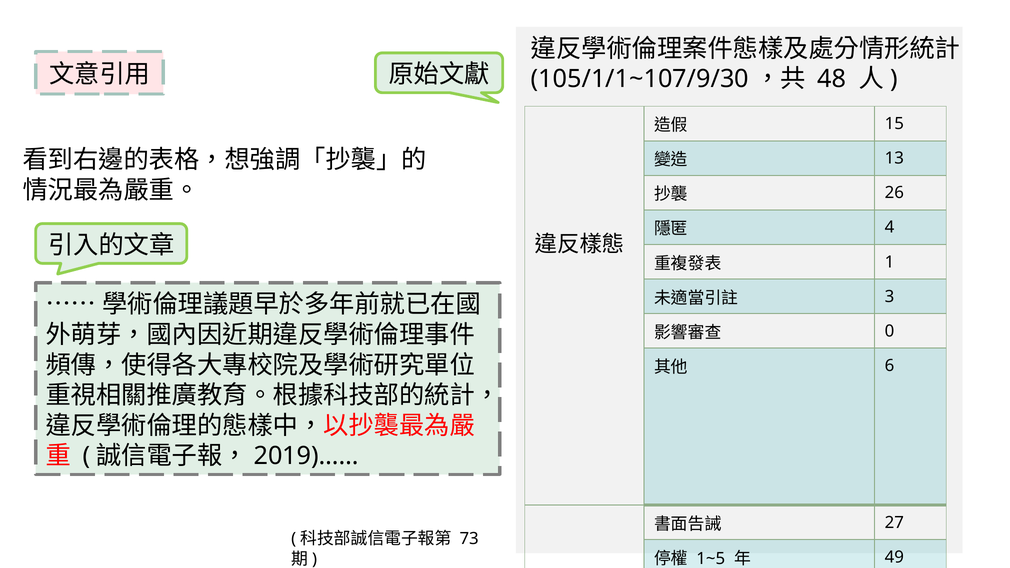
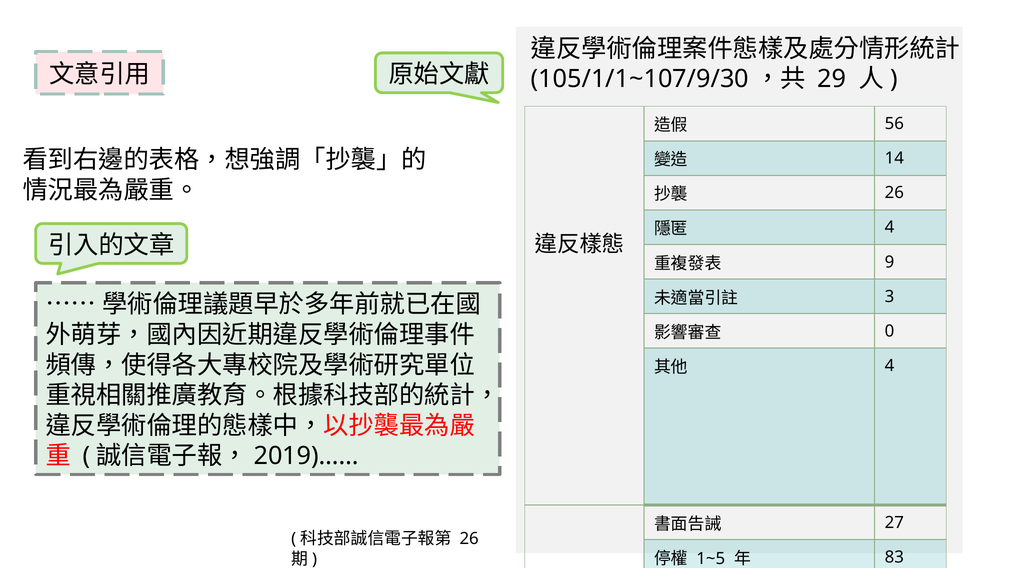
48: 48 -> 29 (832, 79)
15: 15 -> 56 (894, 124)
13: 13 -> 14 (894, 158)
1: 1 -> 9 (890, 262)
6: 6 -> 4 (890, 366)
73: 73 -> 26 (469, 539)
49: 49 -> 83 (894, 557)
